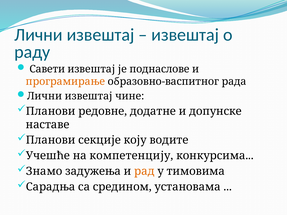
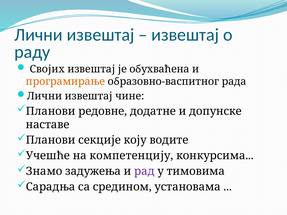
Савети: Савети -> Својих (47, 69)
поднаслове: поднаслове -> обухваћена (159, 69)
рад colour: orange -> purple (144, 171)
